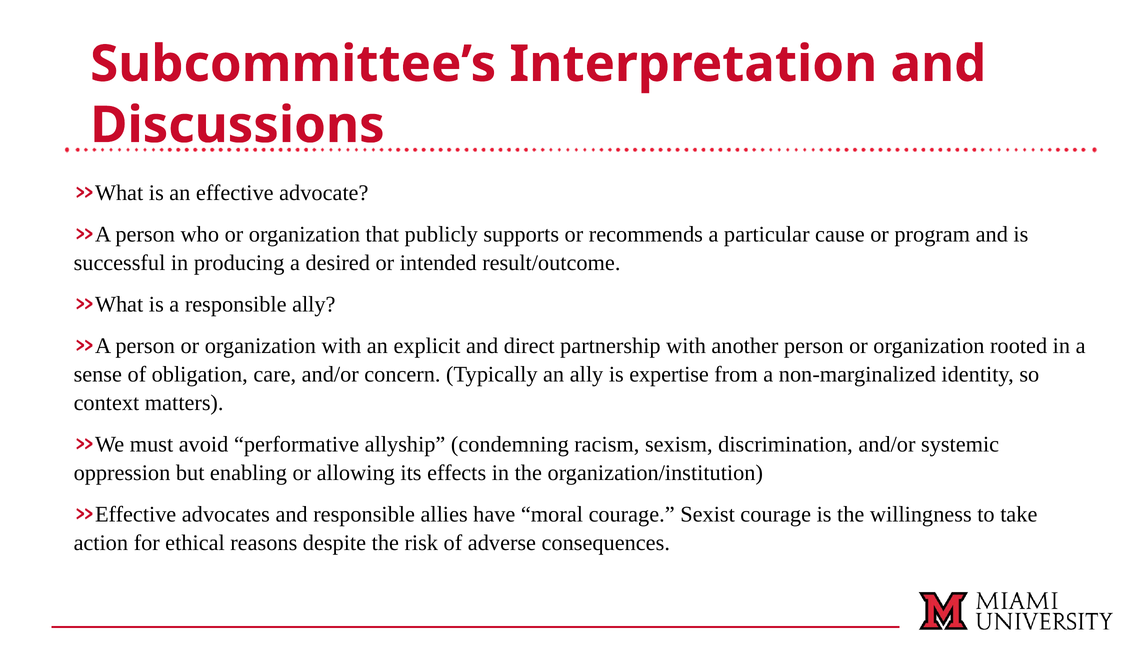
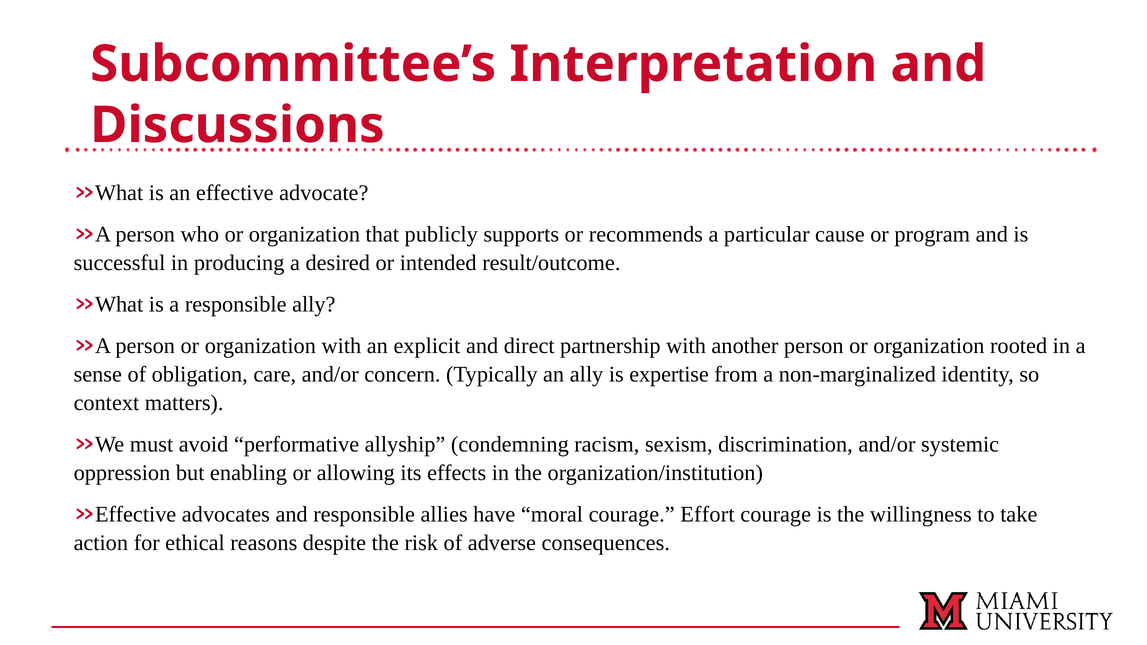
Sexist: Sexist -> Effort (707, 515)
